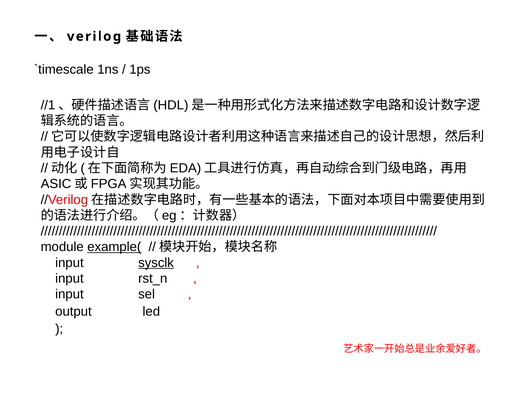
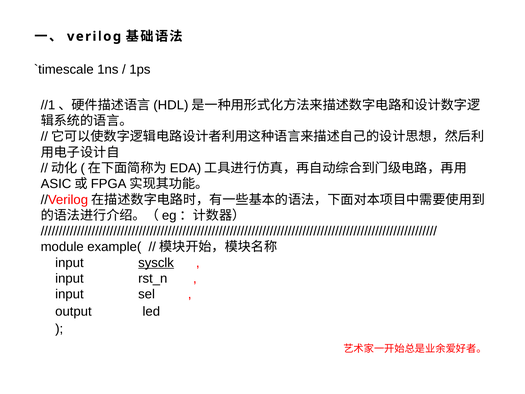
example( underline: present -> none (114, 247)
